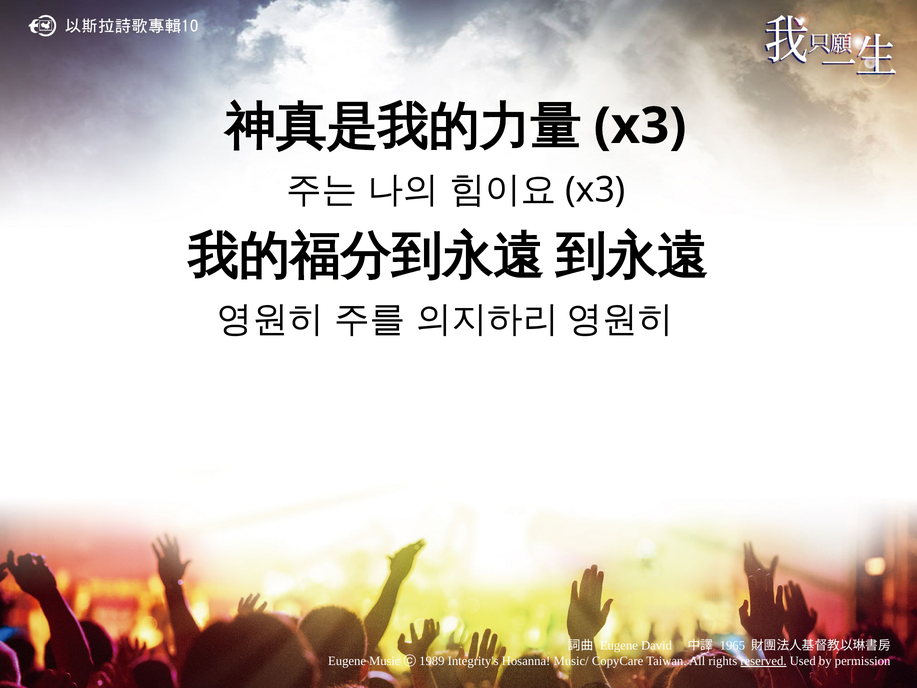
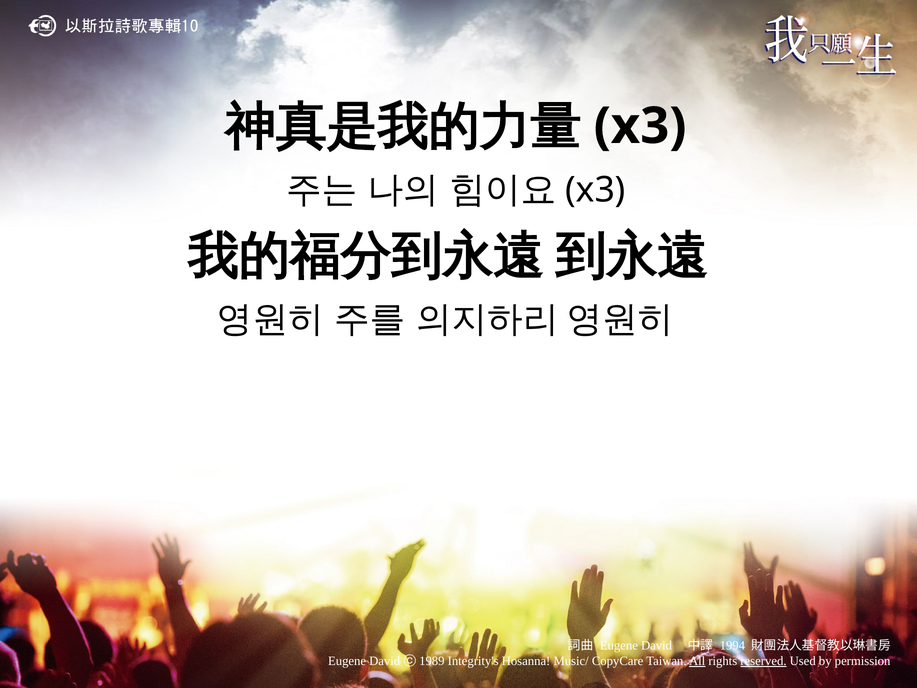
1965: 1965 -> 1994 (732, 645)
Music: Music -> David (385, 661)
All underline: none -> present (697, 661)
